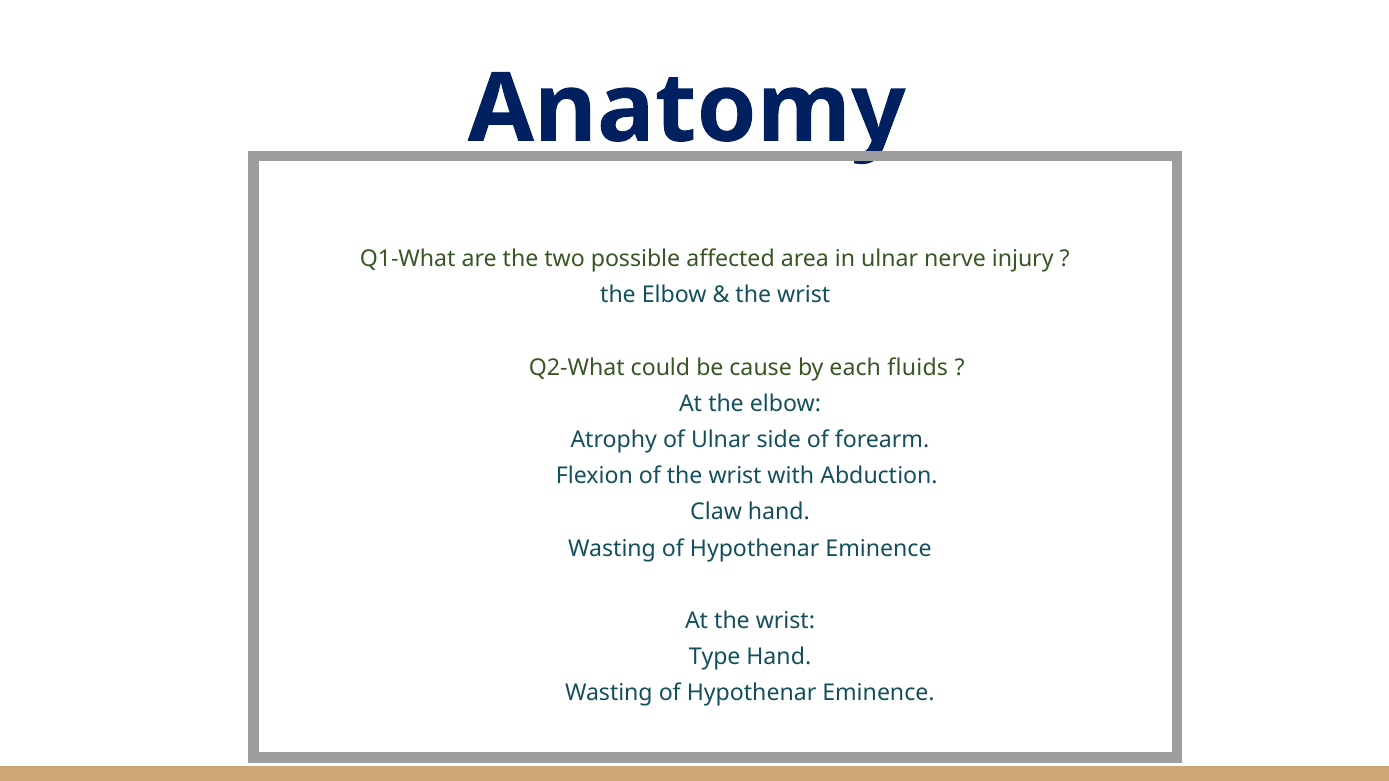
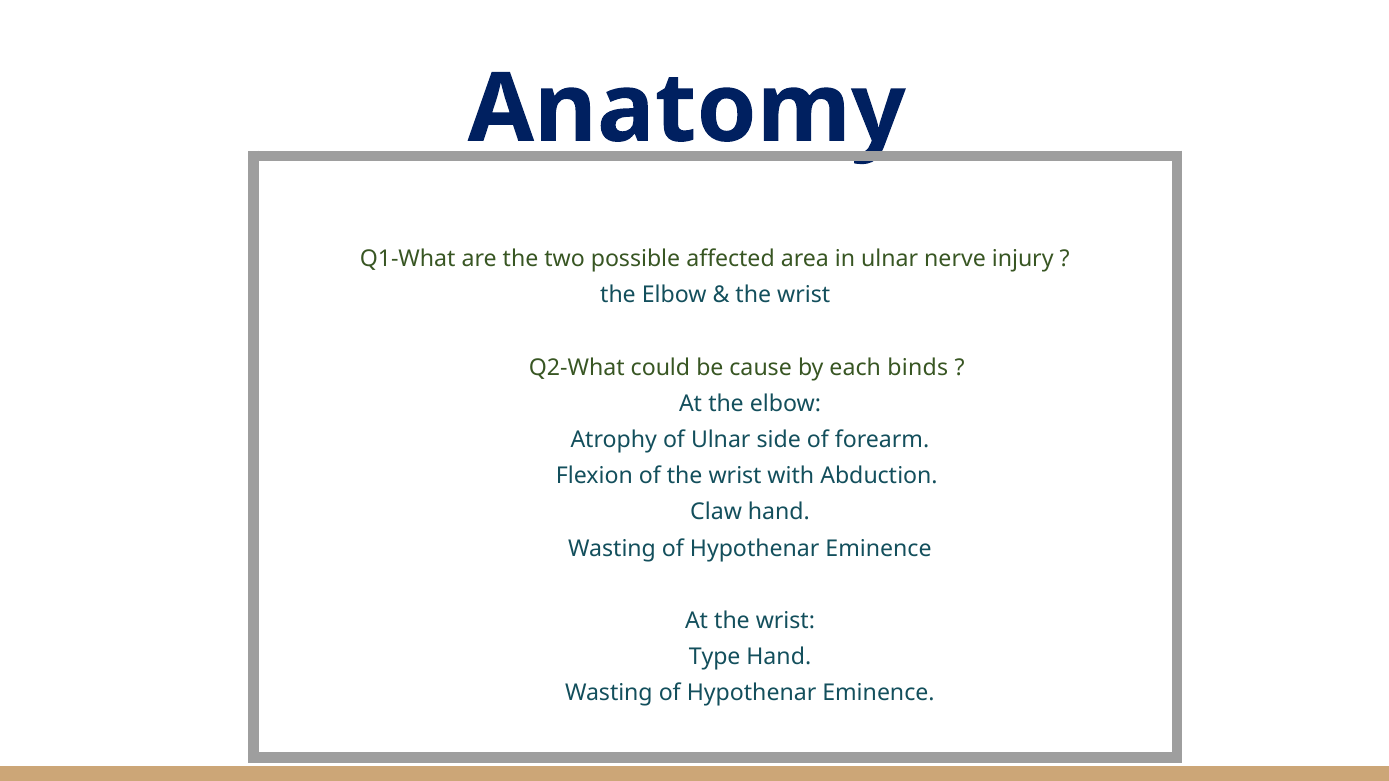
fluids: fluids -> binds (918, 368)
